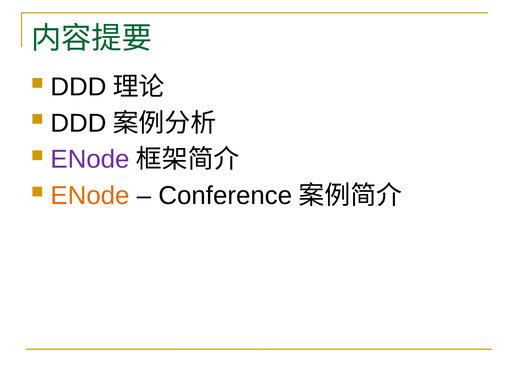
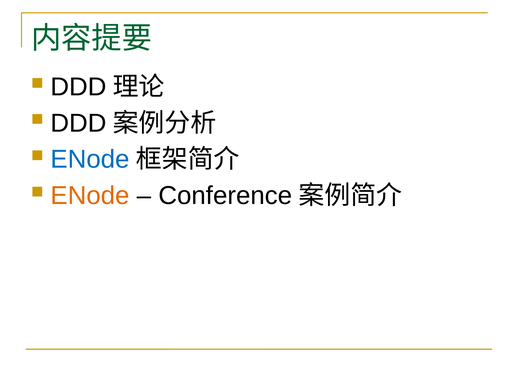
ENode colour: purple -> blue (90, 160)
